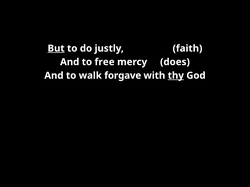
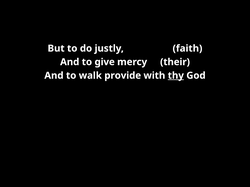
But underline: present -> none (56, 49)
free: free -> give (105, 62)
does: does -> their (175, 62)
forgave: forgave -> provide (123, 76)
